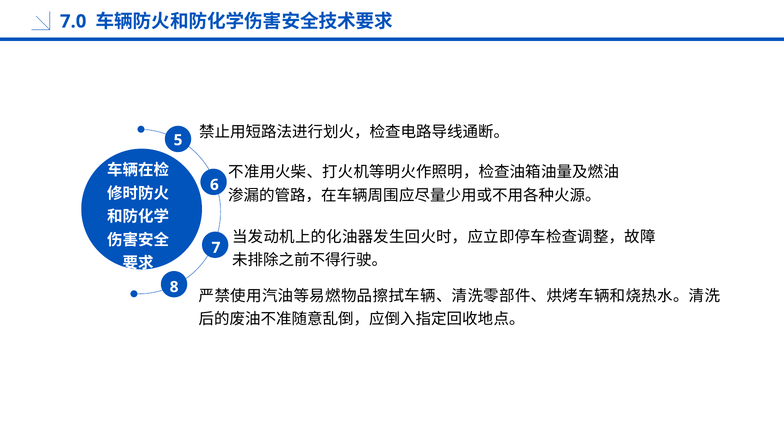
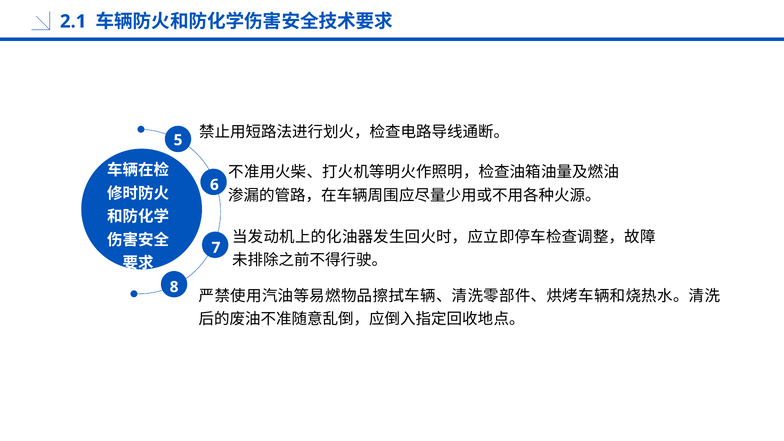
7.0: 7.0 -> 2.1 (73, 21)
